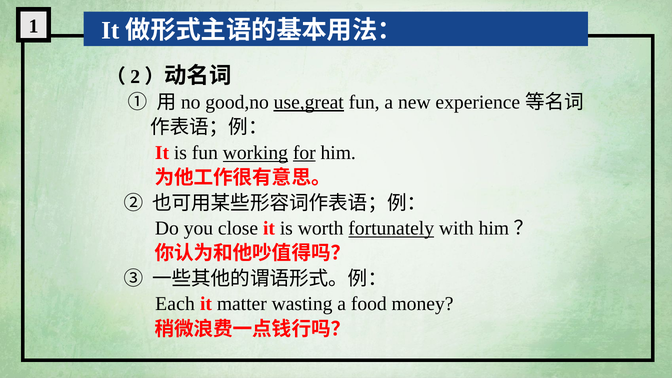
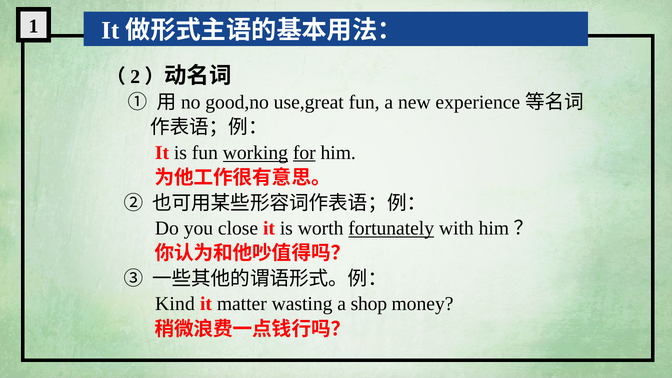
use,great underline: present -> none (309, 102)
Each: Each -> Kind (175, 304)
food: food -> shop (369, 304)
